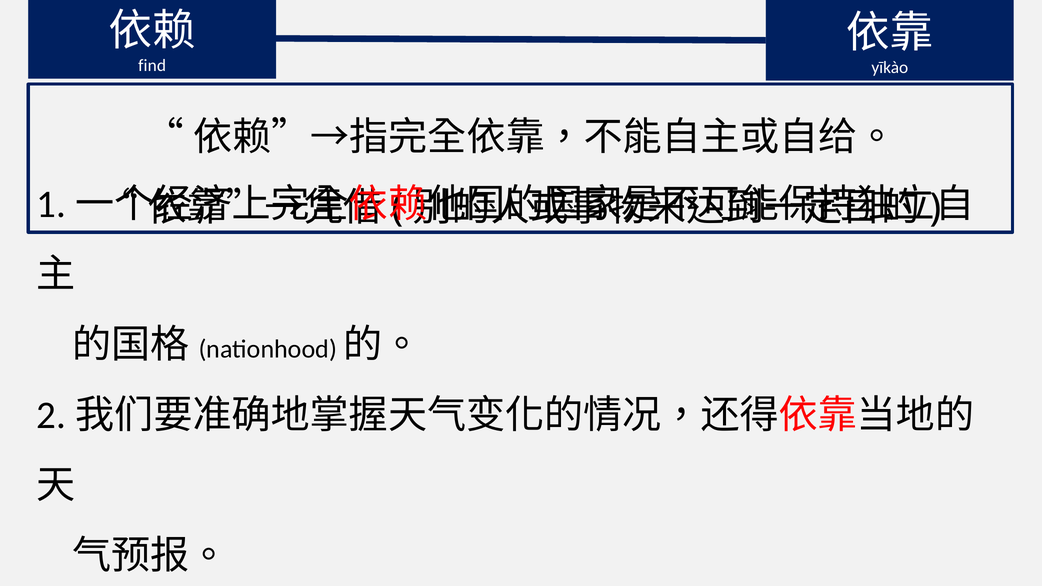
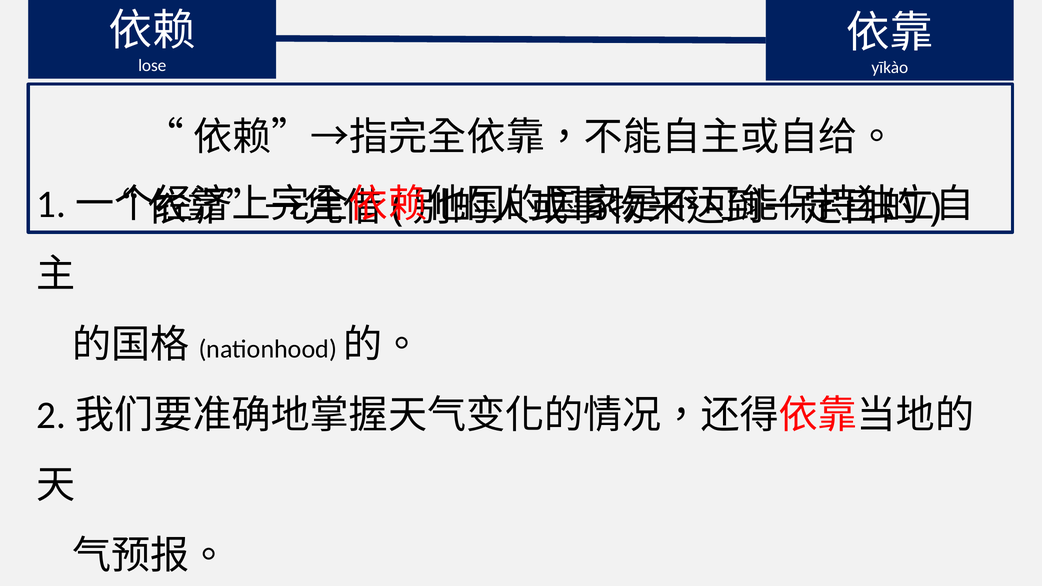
find: find -> lose (152, 66)
